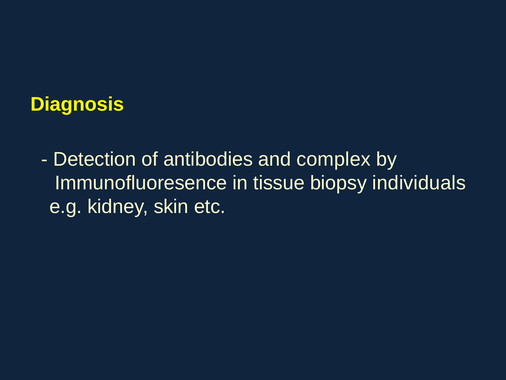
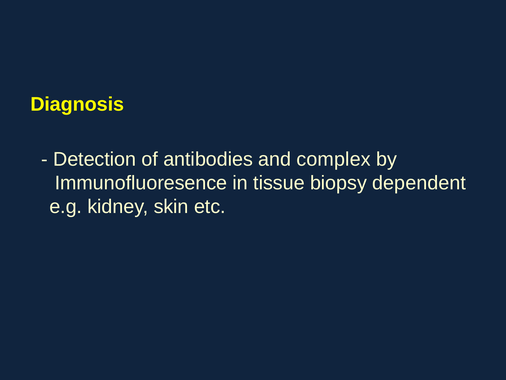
individuals: individuals -> dependent (419, 183)
